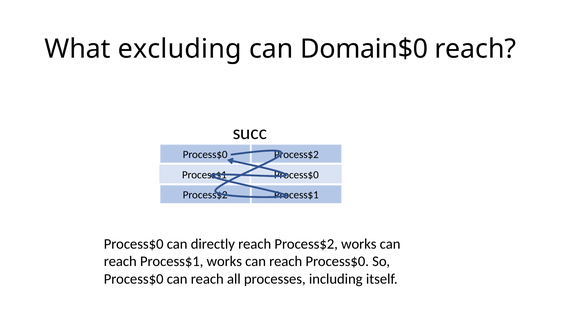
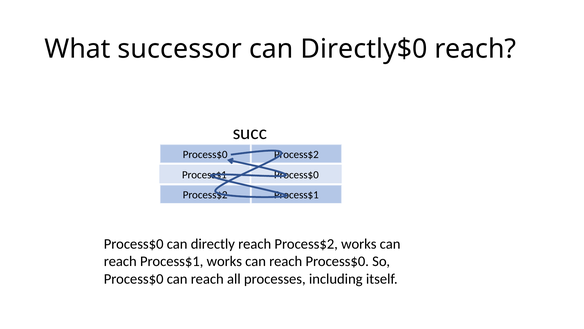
excluding: excluding -> successor (180, 49)
Domain$0: Domain$0 -> Directly$0 (364, 49)
